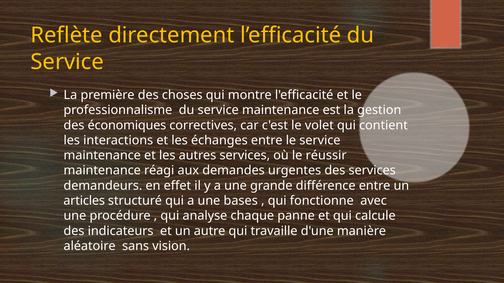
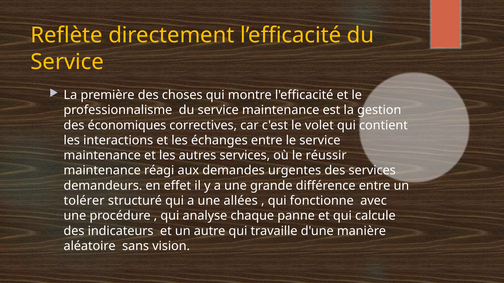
articles: articles -> tolérer (84, 201)
bases: bases -> allées (241, 201)
